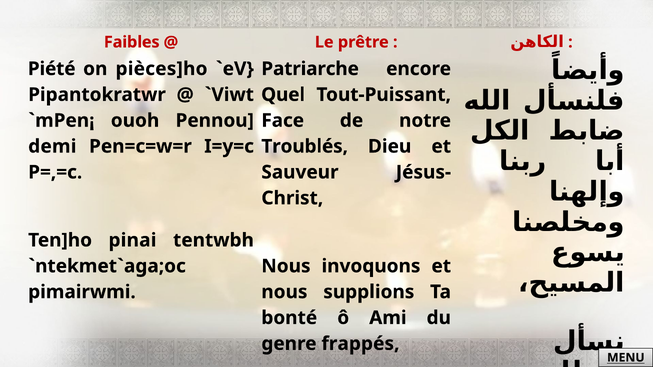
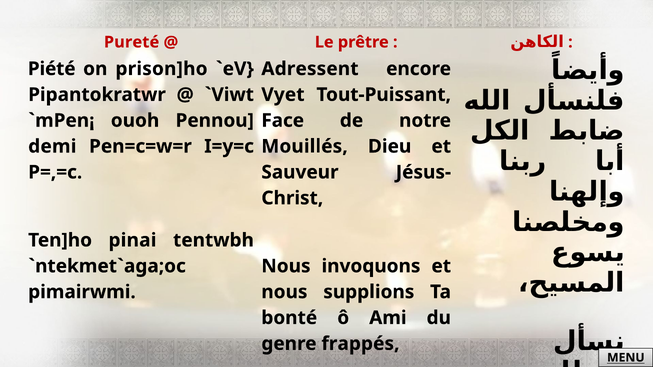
Faibles: Faibles -> Pureté (132, 42)
pièces]ho: pièces]ho -> prison]ho (162, 69)
Patriarche: Patriarche -> Adressent (310, 69)
Quel: Quel -> Vyet (283, 95)
Troublés: Troublés -> Mouillés (305, 146)
